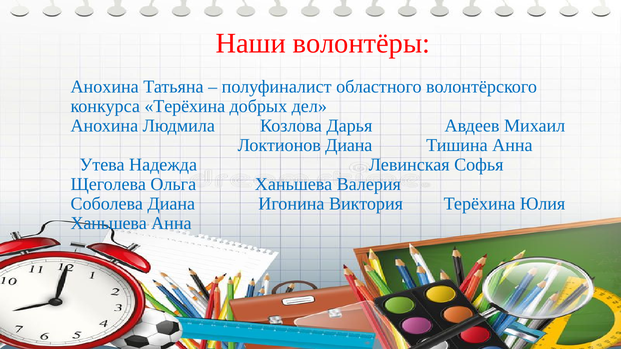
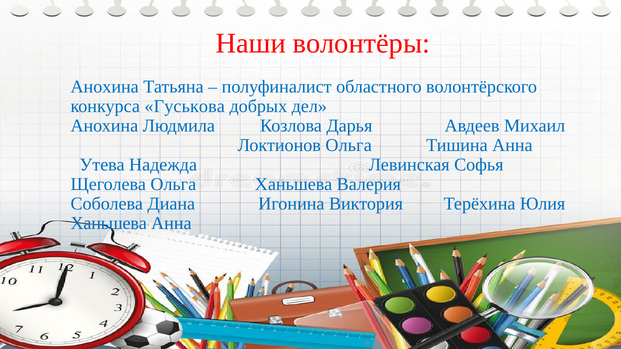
конкурса Терёхина: Терёхина -> Гуськова (185, 106)
Локтионов Диана: Диана -> Ольга (349, 145)
